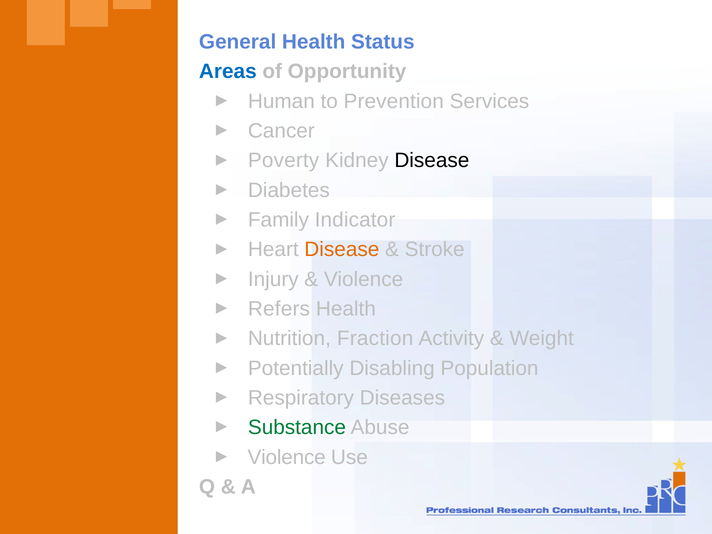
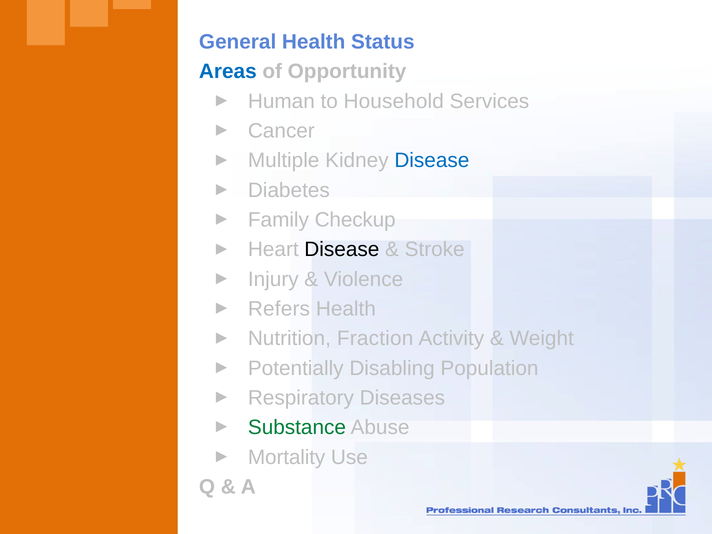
Prevention: Prevention -> Household (394, 101)
Poverty: Poverty -> Multiple (284, 161)
Disease colour: black -> blue (432, 161)
Indicator: Indicator -> Checkup (355, 220)
Disease colour: orange -> black (342, 250)
Violence: Violence -> Mortality (287, 457)
